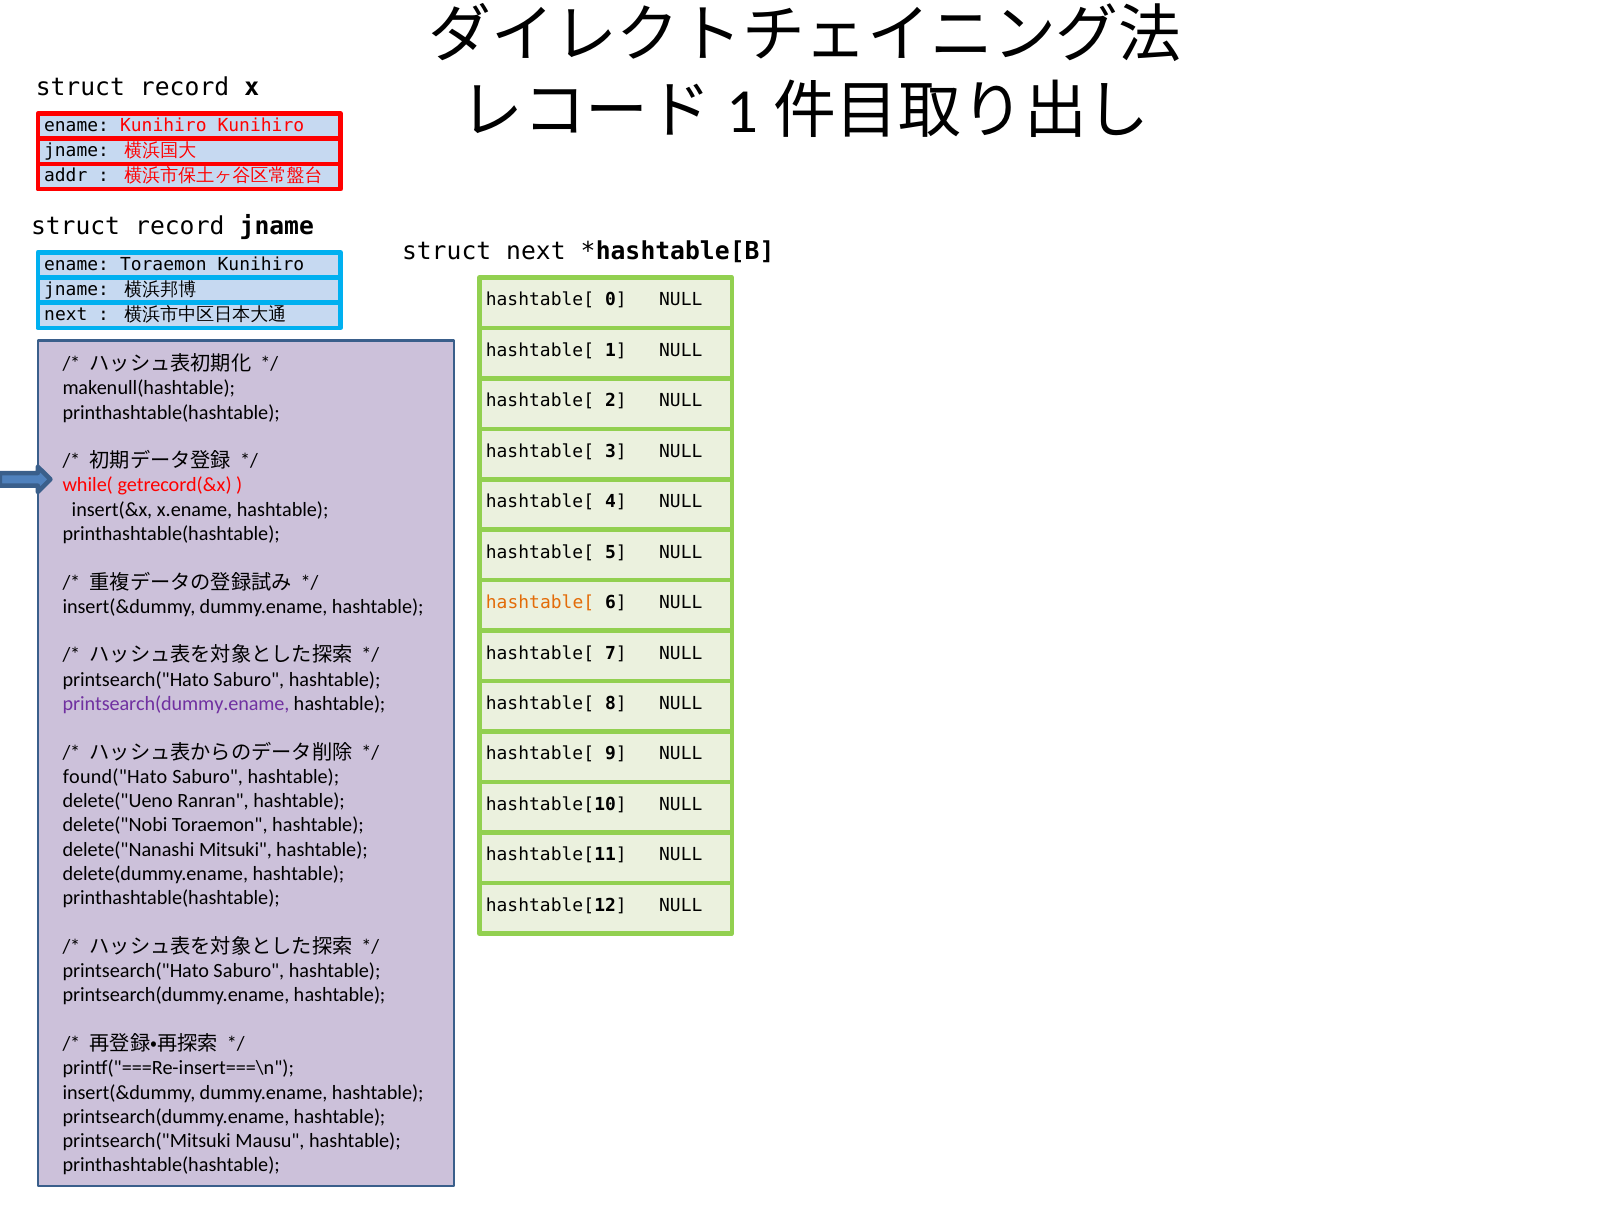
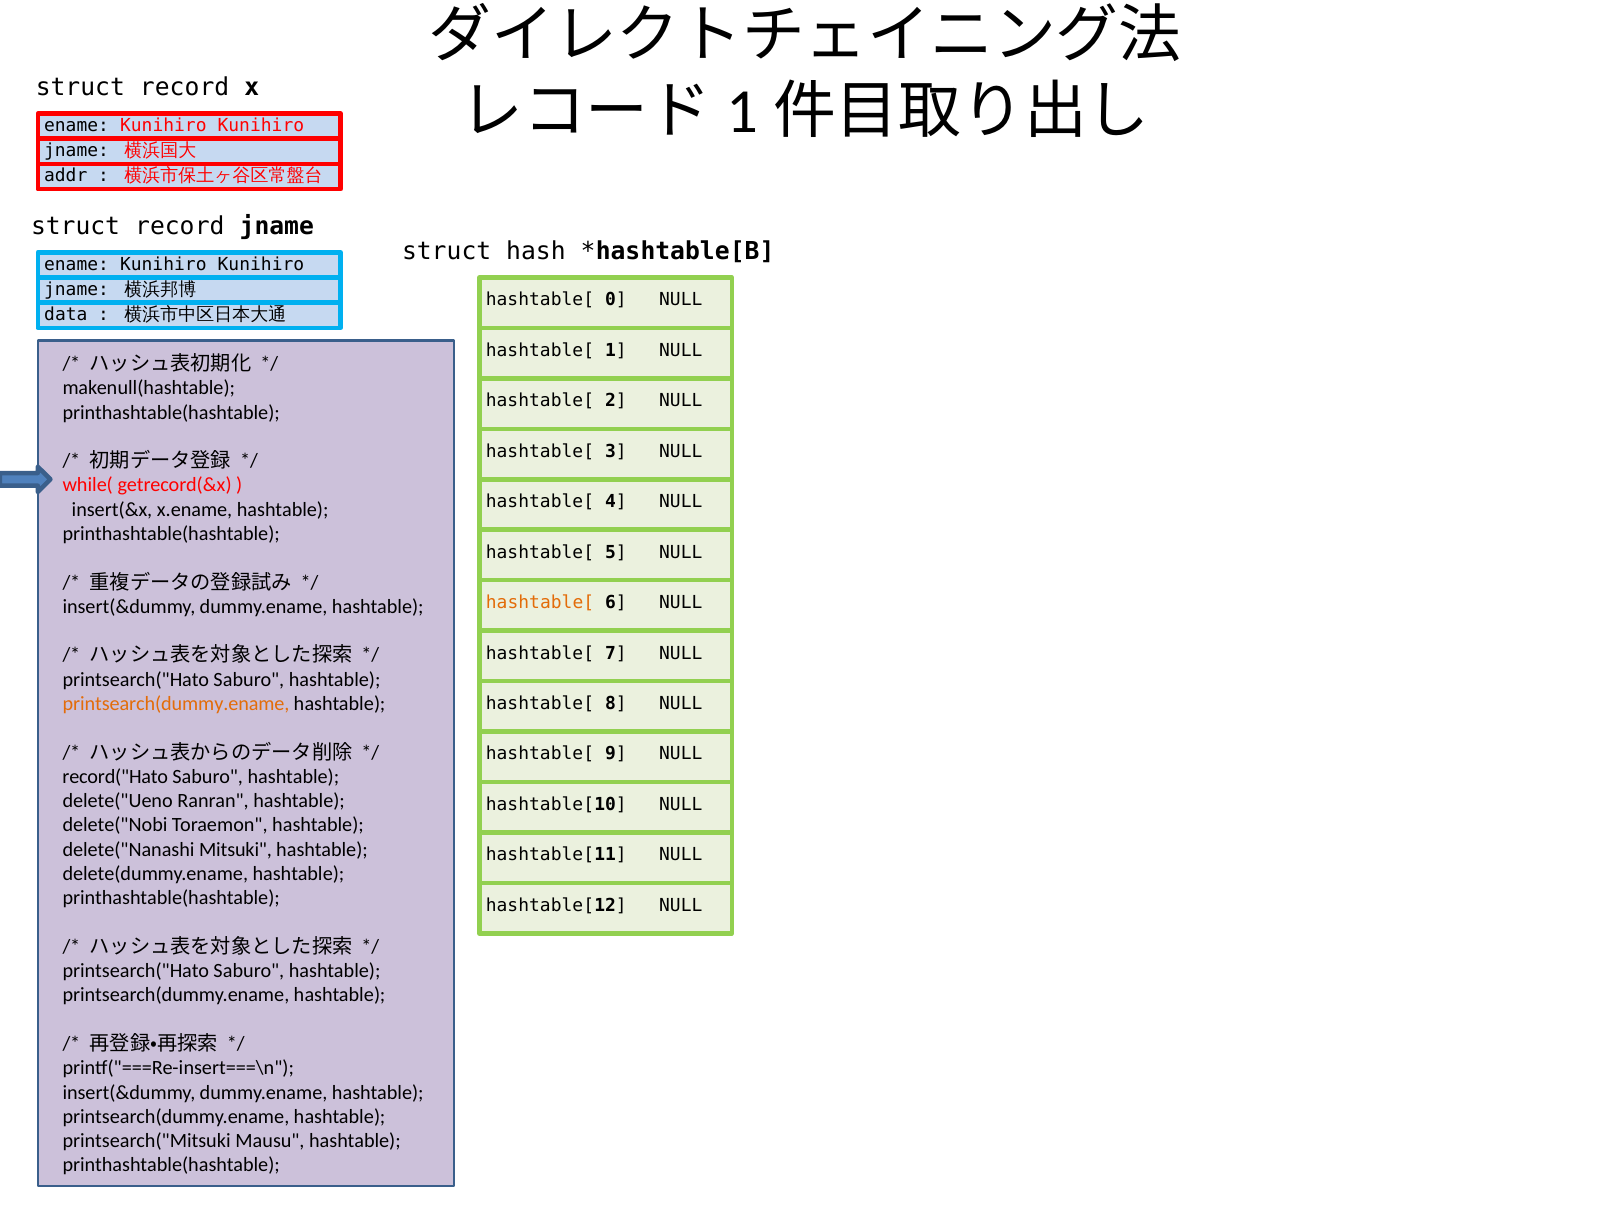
struct next: next -> hash (536, 252)
Toraemon: Toraemon -> Kunihiro (163, 264)
next: next -> data (66, 315)
printsearch(dummy.ename colour: purple -> orange (176, 704)
found("Hato: found("Hato -> record("Hato (115, 777)
